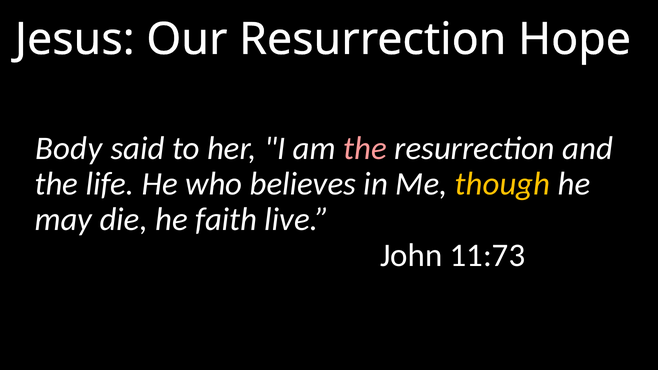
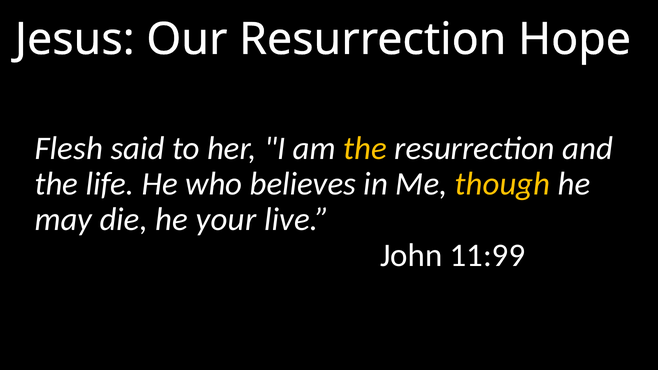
Body: Body -> Flesh (69, 149)
the colour: pink -> yellow (365, 149)
faith: faith -> your (226, 220)
11:73: 11:73 -> 11:99 (487, 255)
